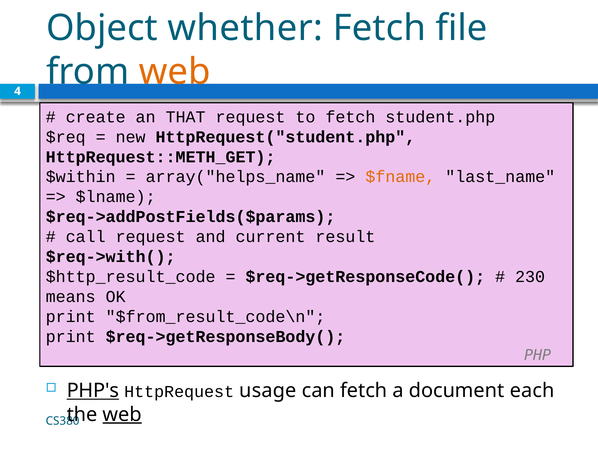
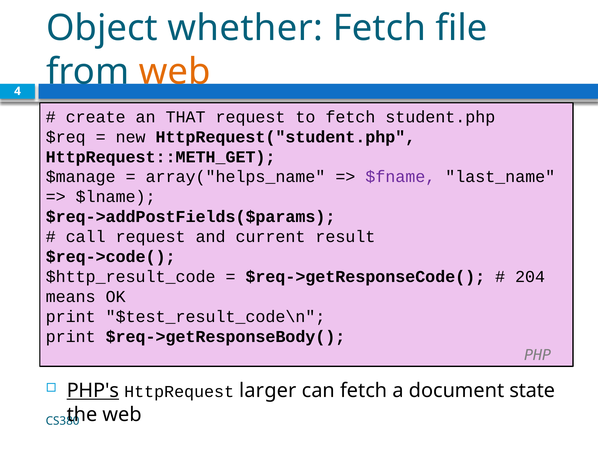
$within: $within -> $manage (81, 177)
$fname colour: orange -> purple (400, 177)
$req->with(: $req->with( -> $req->code( (111, 256)
230: 230 -> 204 (530, 276)
$from_result_code\n: $from_result_code\n -> $test_result_code\n (216, 316)
usage: usage -> larger (268, 390)
each: each -> state (532, 390)
web underline: present -> none (122, 414)
